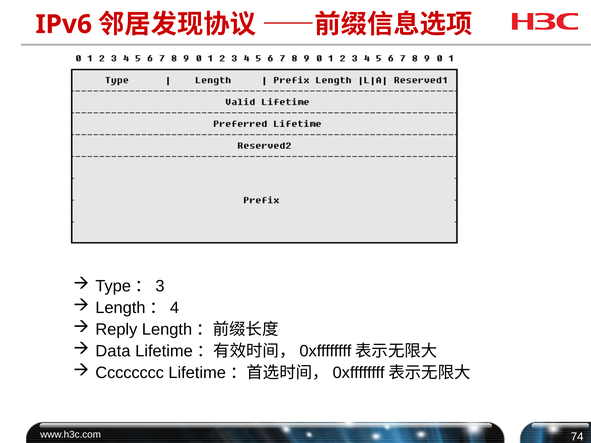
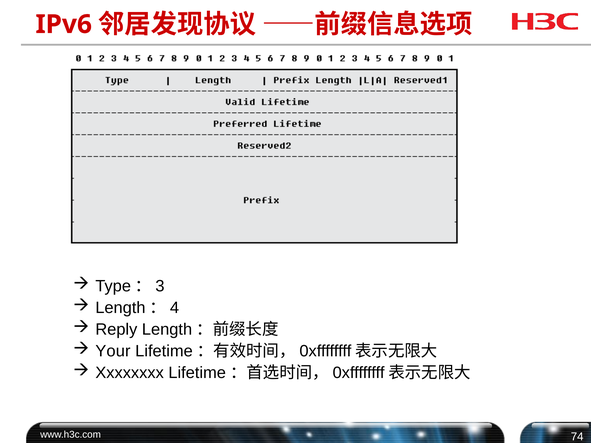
Data: Data -> Your (113, 351)
Cccccccc: Cccccccc -> Xxxxxxxx (130, 373)
